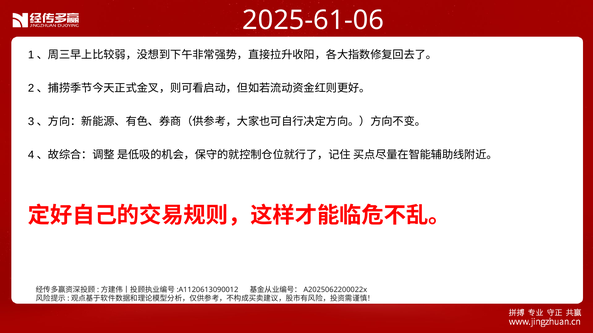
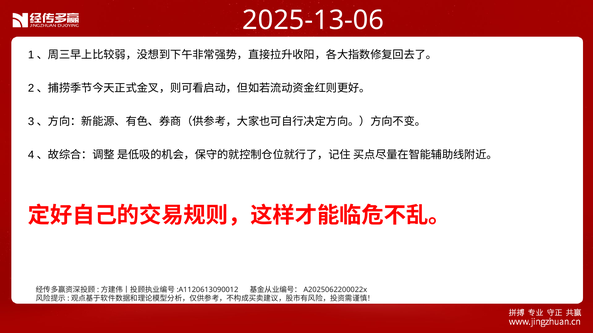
2025-61-06: 2025-61-06 -> 2025-13-06 (313, 20)
